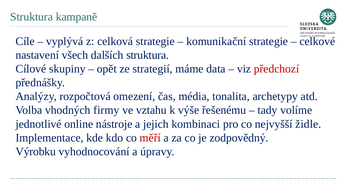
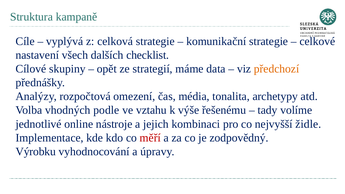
dalších struktura: struktura -> checklist (148, 55)
předchozí colour: red -> orange (277, 69)
firmy: firmy -> podle (106, 110)
